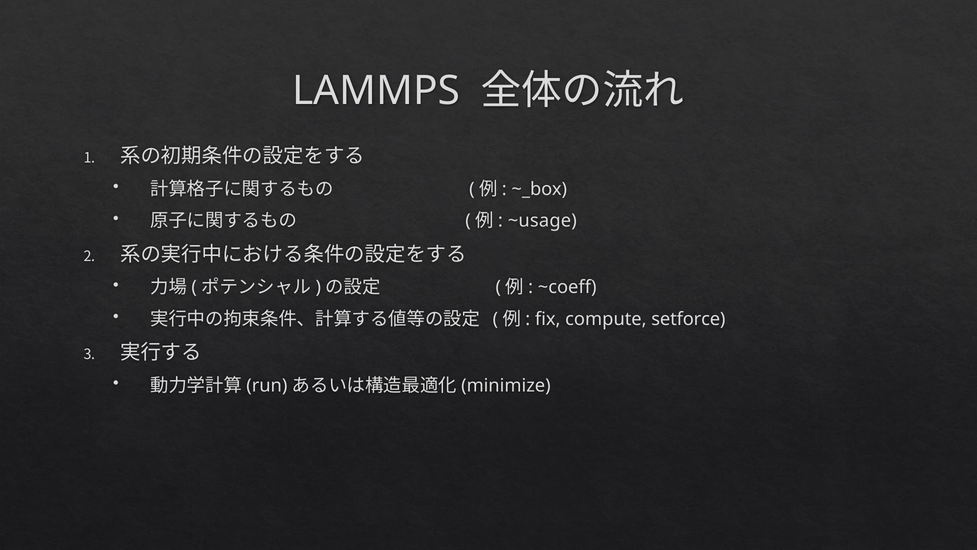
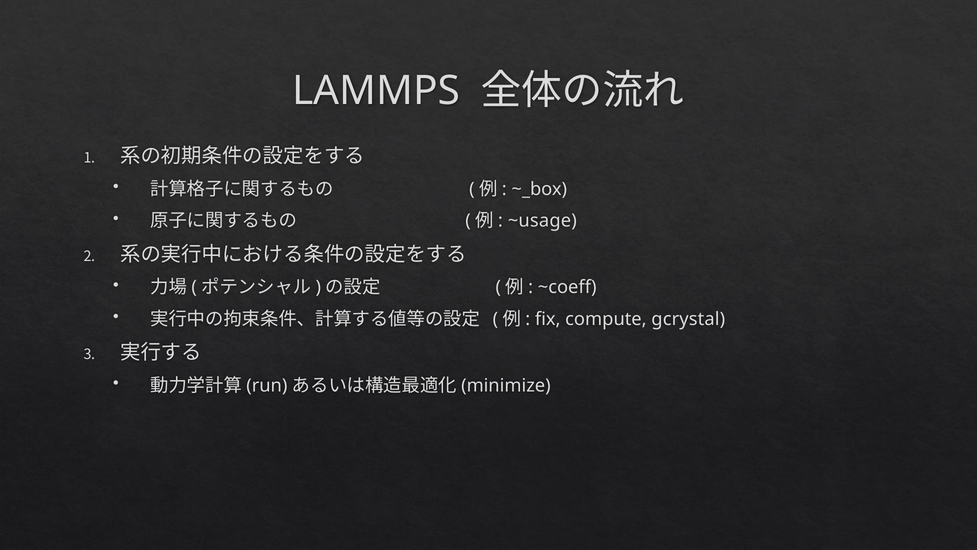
setforce: setforce -> gcrystal (688, 319)
